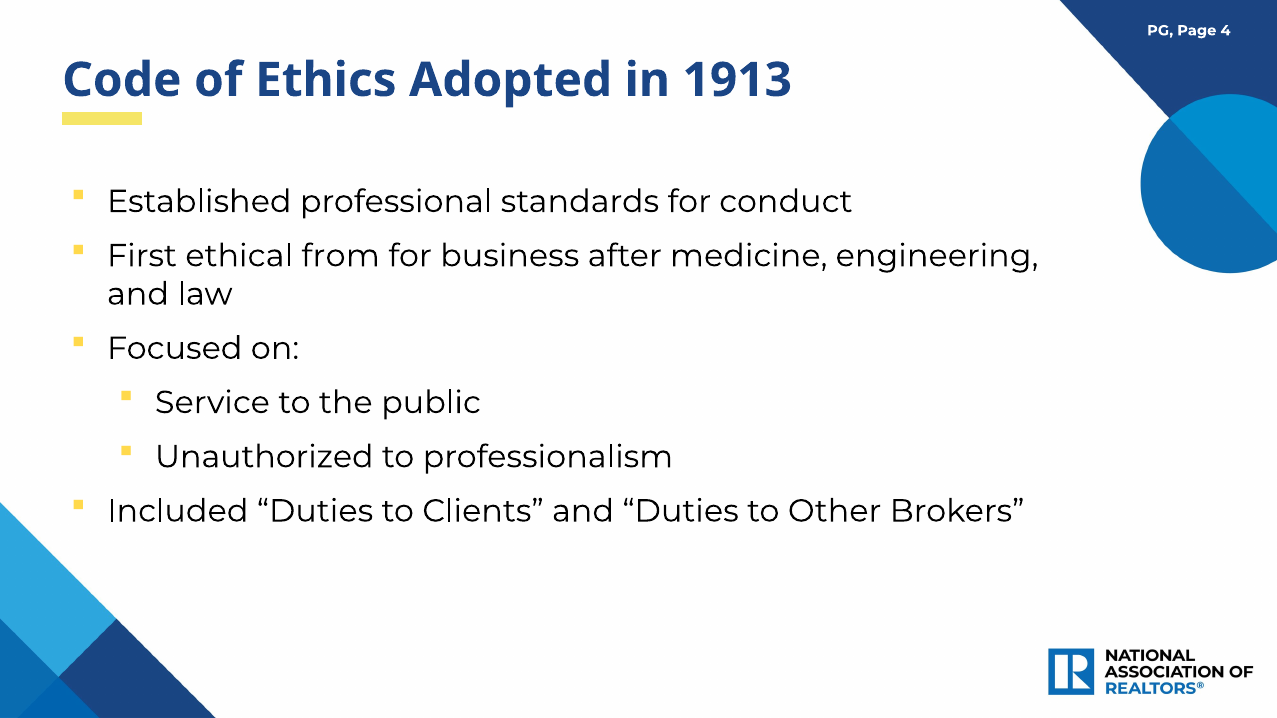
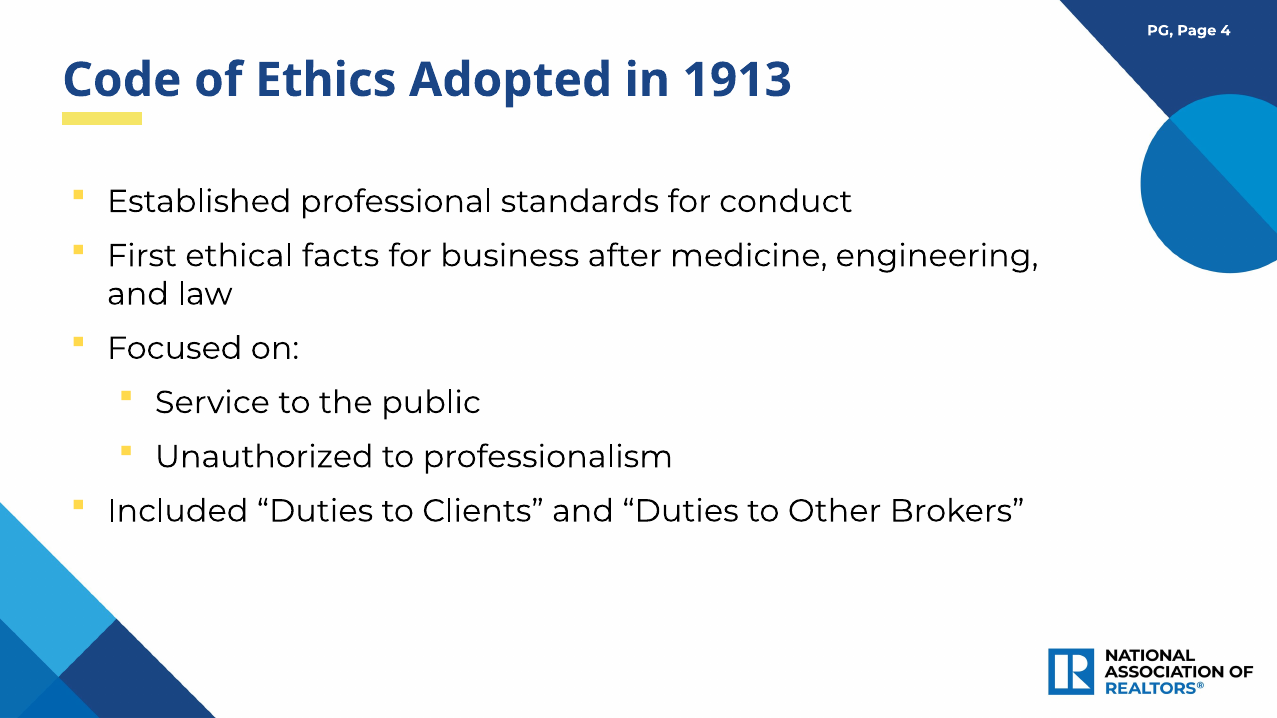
from: from -> facts (341, 256)
